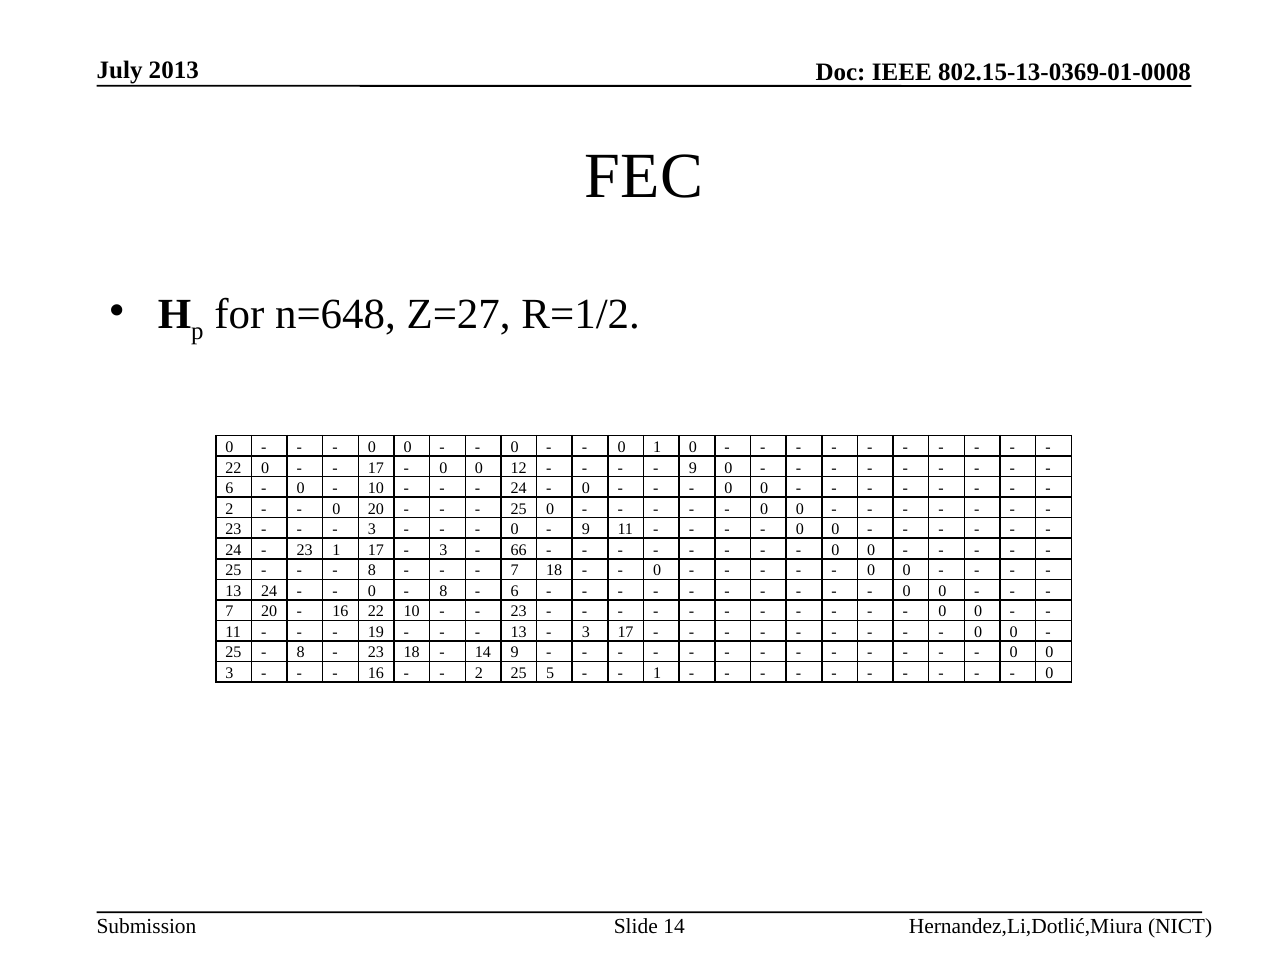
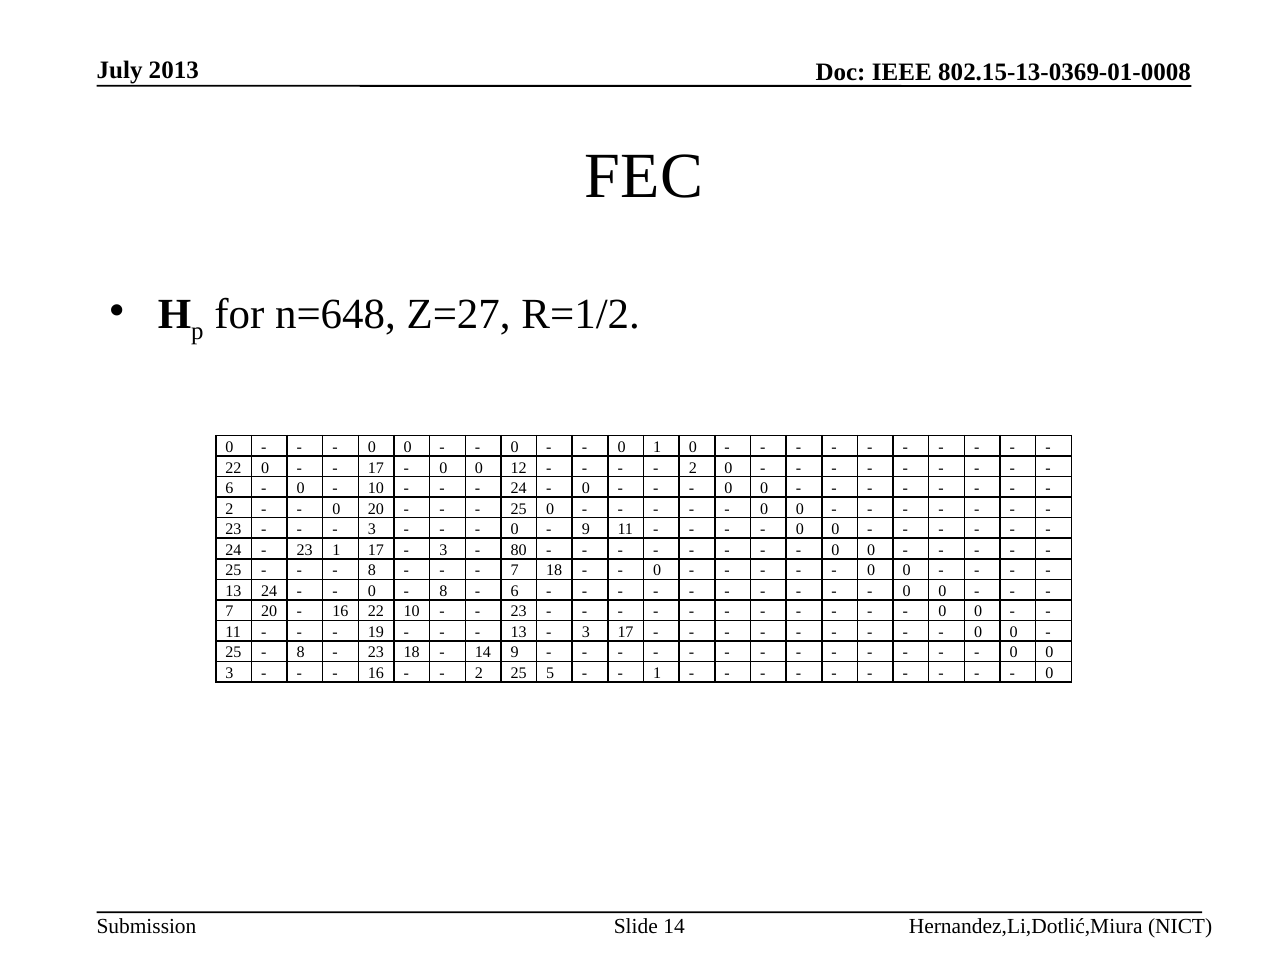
9: 9 -> 2 (693, 468)
66: 66 -> 80 (519, 550)
